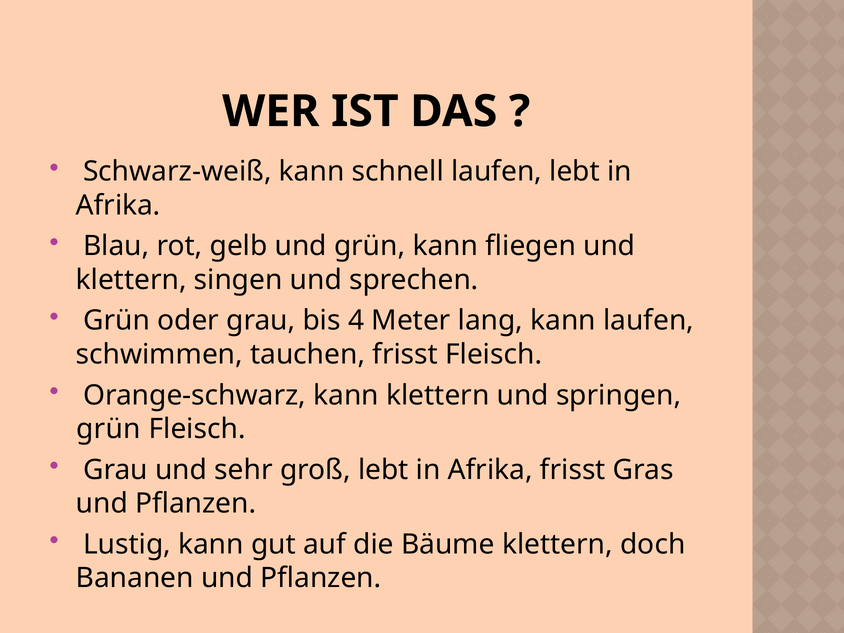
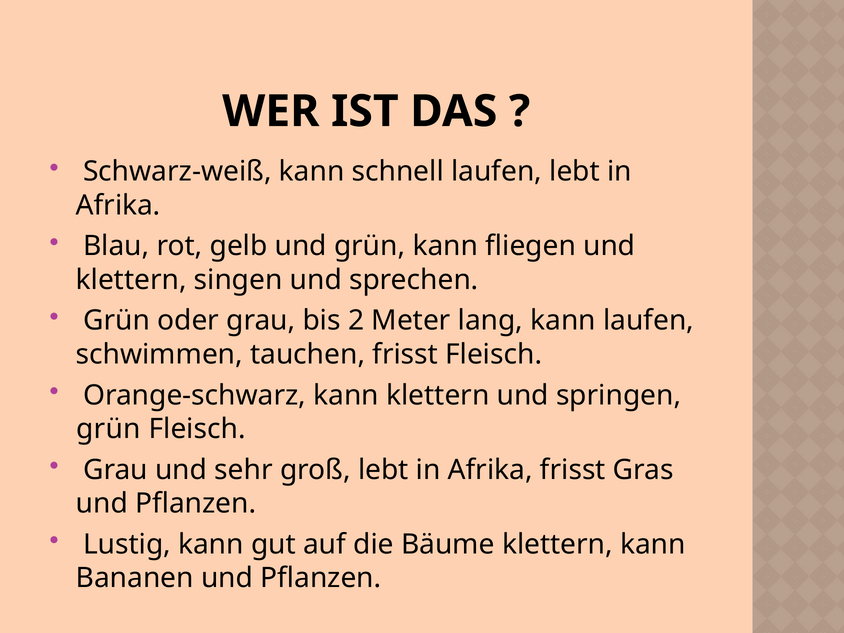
4: 4 -> 2 (356, 321)
klettern doch: doch -> kann (653, 544)
